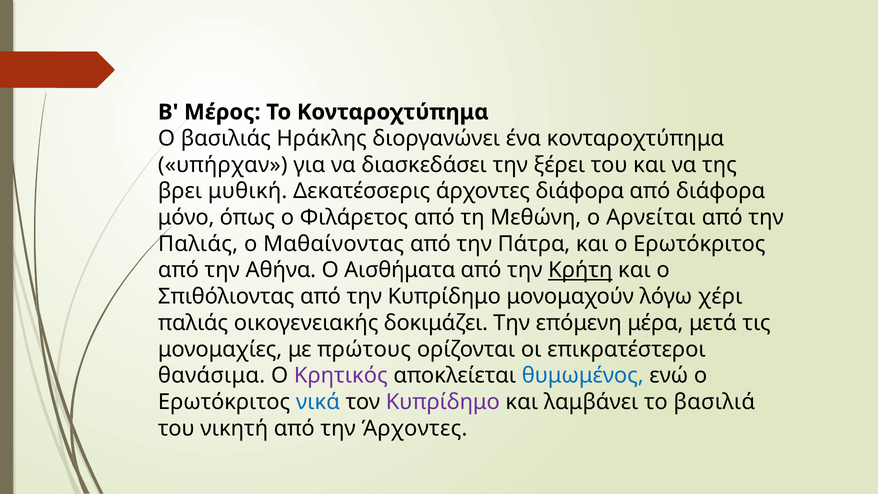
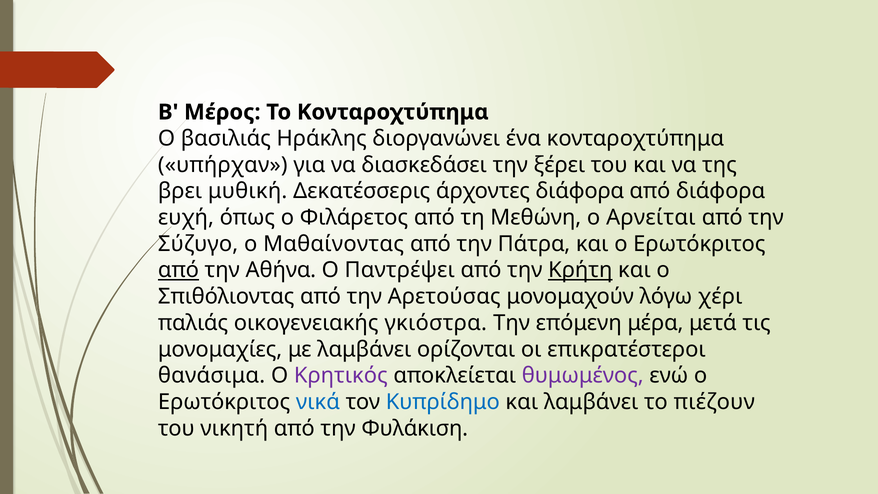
μόνο: μόνο -> ευχή (186, 217)
Παλιάς: Παλιάς -> Σύζυγο (198, 244)
από underline: none -> present (178, 270)
Αισθήματα: Αισθήματα -> Παντρέψει (400, 270)
την Κυπρίδημο: Κυπρίδημο -> Αρετούσας (444, 296)
δοκιμάζει: δοκιμάζει -> γκιόστρα (436, 323)
με πρώτους: πρώτους -> λαμβάνει (364, 349)
θυμωμένος colour: blue -> purple (583, 376)
Κυπρίδημο colour: purple -> blue (443, 402)
βασιλιά: βασιλιά -> πιέζουν (714, 402)
την Άρχοντες: Άρχοντες -> Φυλάκιση (415, 428)
